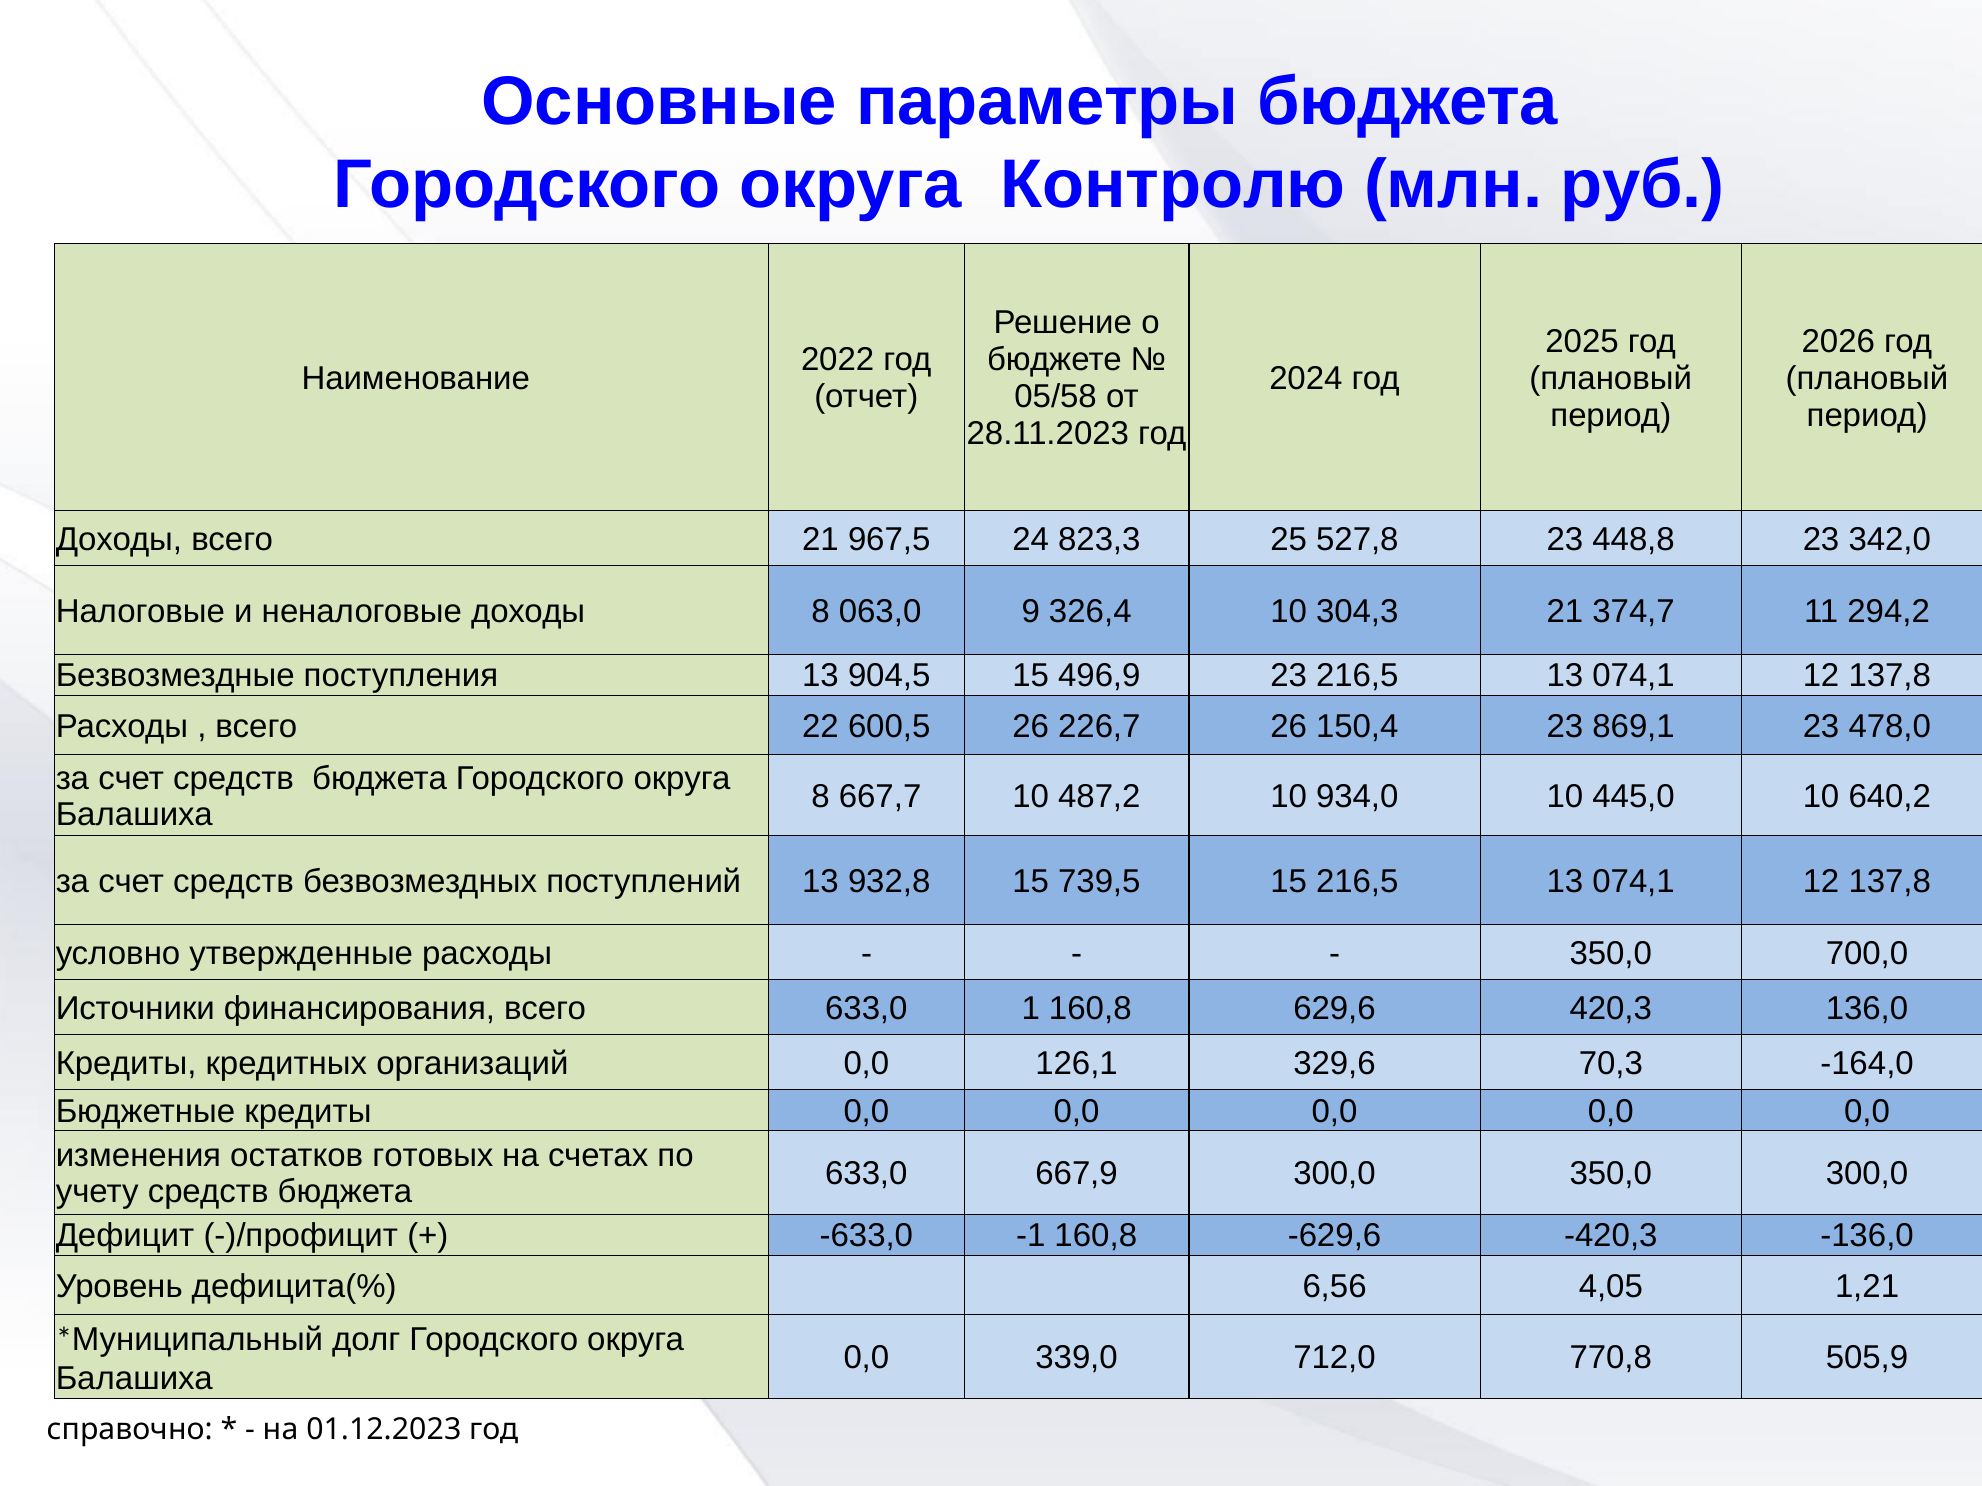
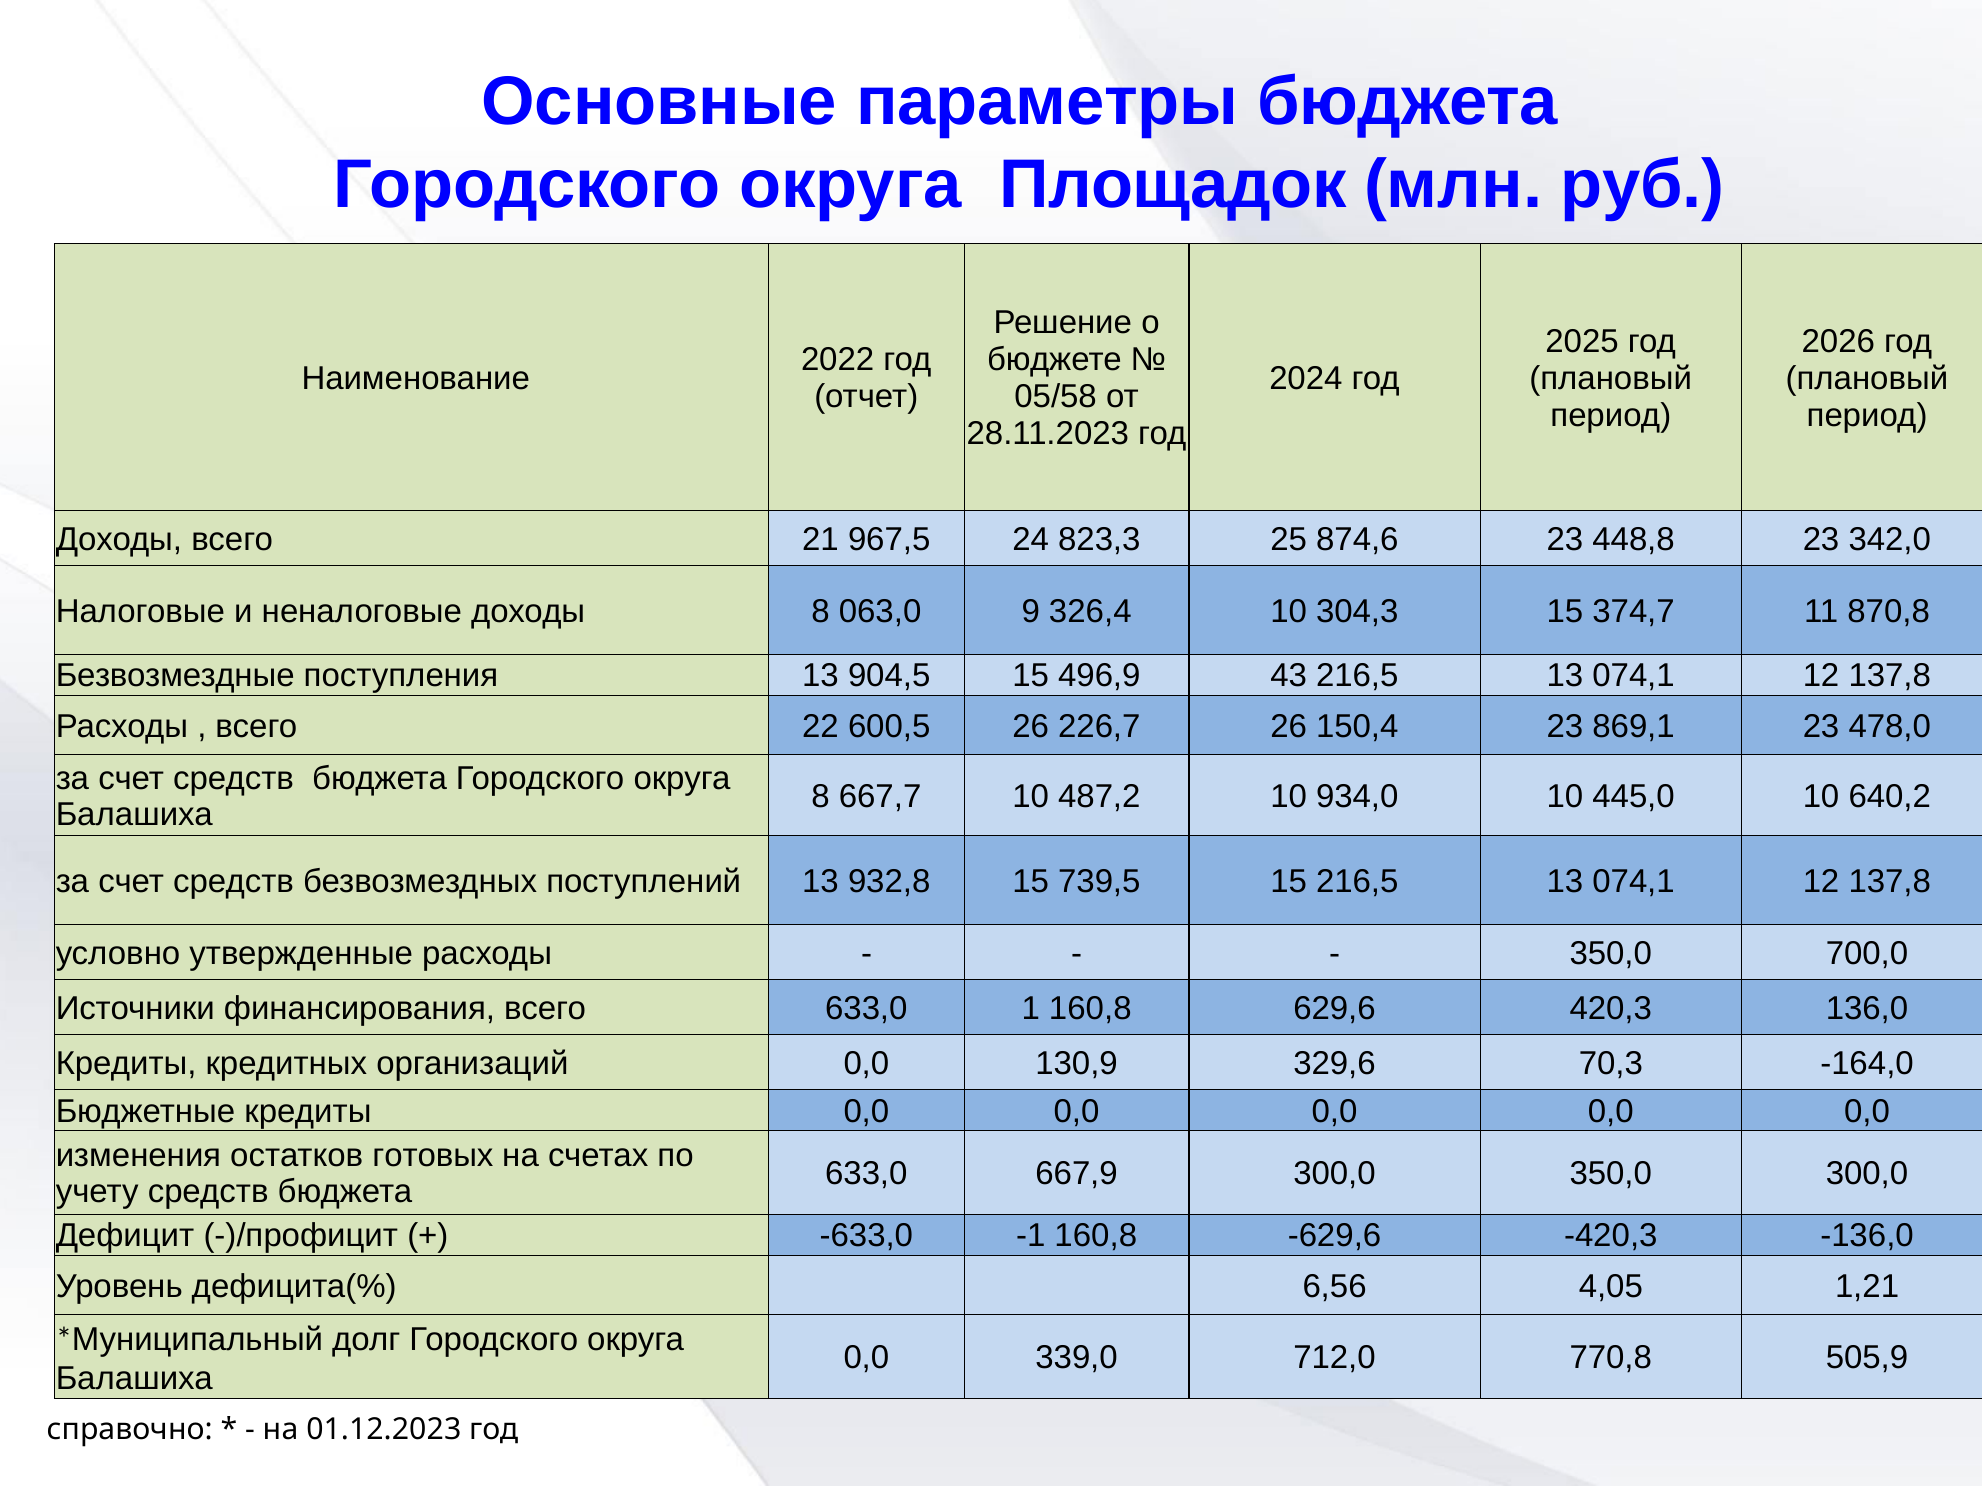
Контролю: Контролю -> Площадок (1173, 185)
527,8: 527,8 -> 874,6 (1357, 540)
304,3 21: 21 -> 15 (1565, 612)
294,2: 294,2 -> 870,8 (1889, 612)
496,9 23: 23 -> 43 (1289, 676)
126,1: 126,1 -> 130,9 (1077, 1064)
